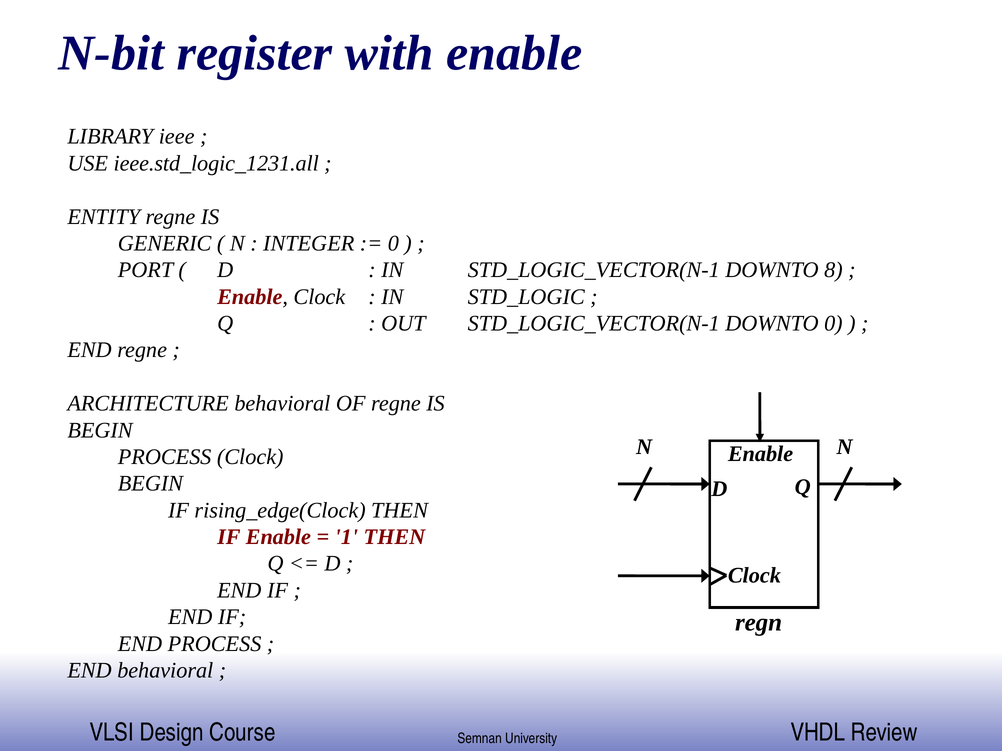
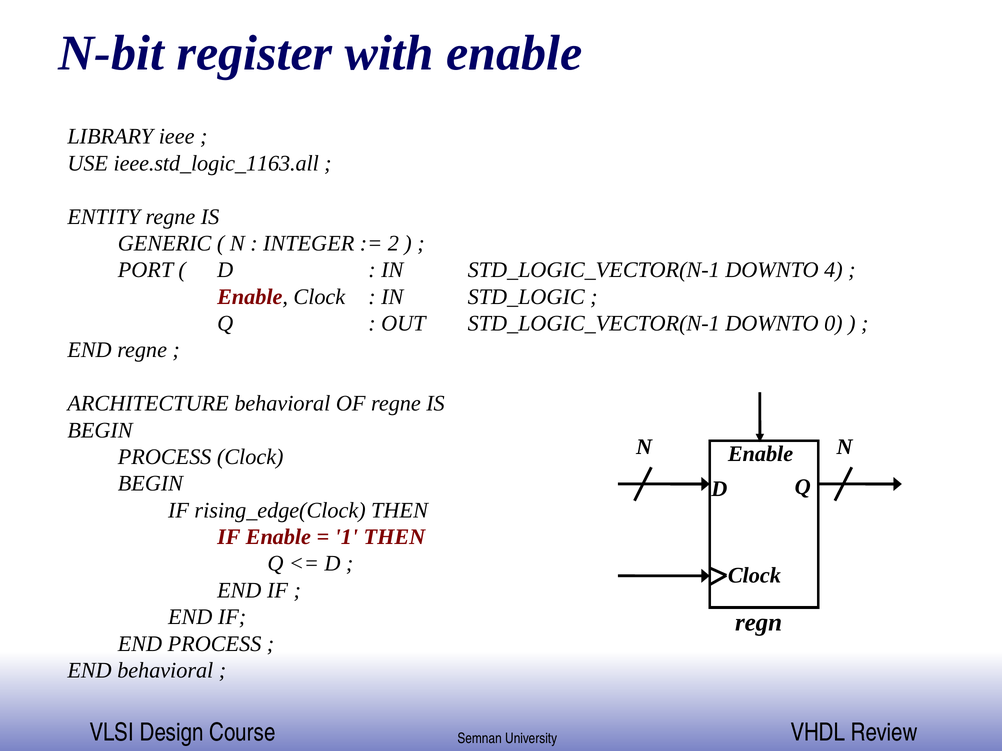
ieee.std_logic_1231.all: ieee.std_logic_1231.all -> ieee.std_logic_1163.all (216, 163)
0: 0 -> 2 (393, 244)
8: 8 -> 4 (833, 270)
